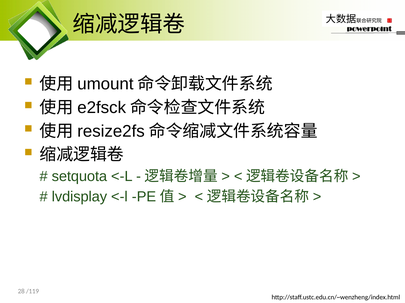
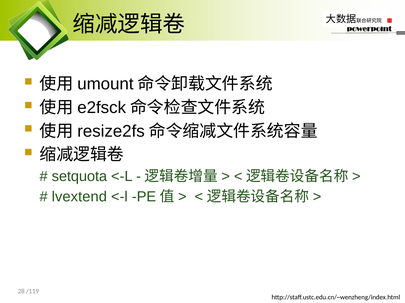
lvdisplay: lvdisplay -> lvextend (79, 197)
